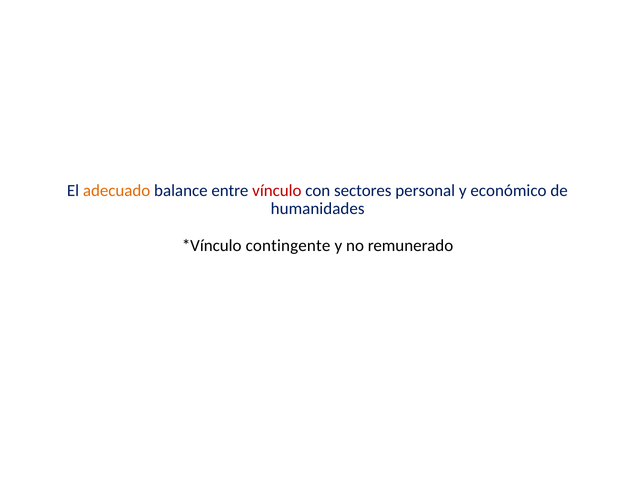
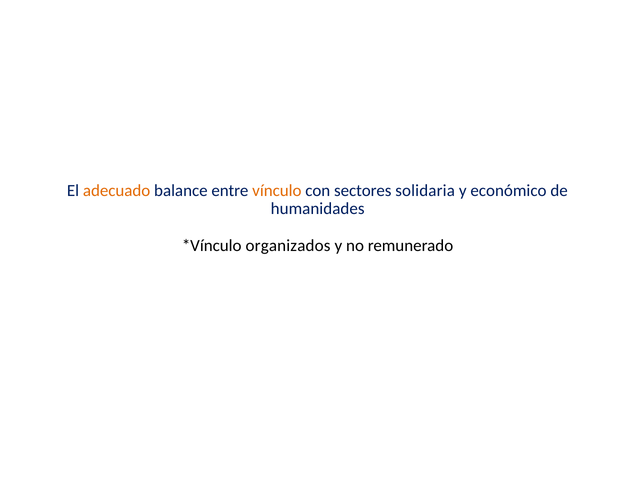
vínculo colour: red -> orange (277, 190)
personal: personal -> solidaria (425, 190)
contingente: contingente -> organizados (288, 246)
